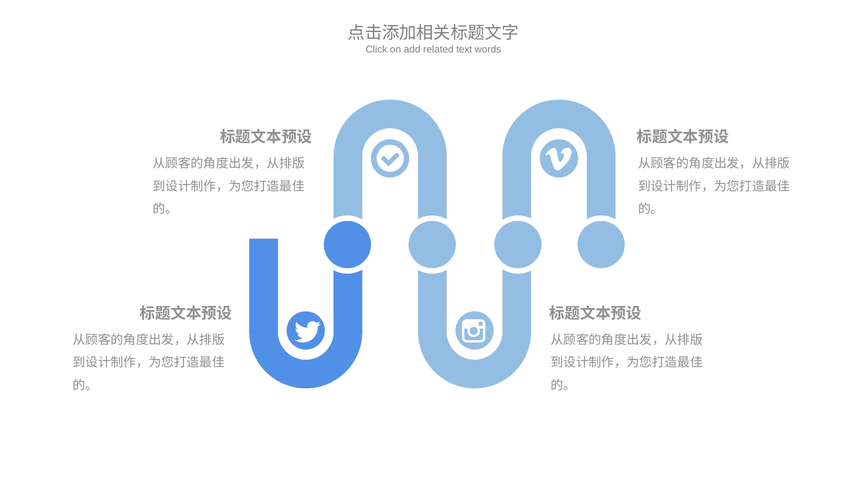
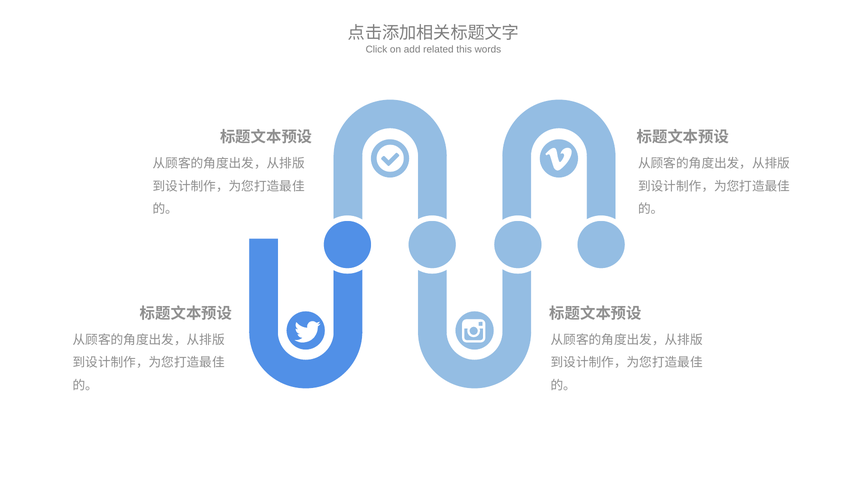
text: text -> this (464, 49)
